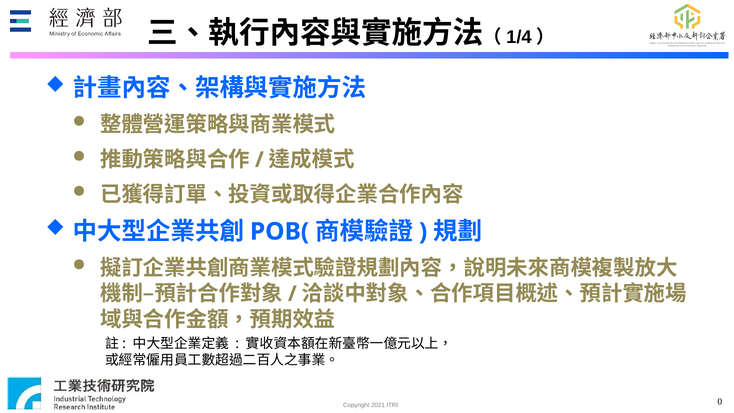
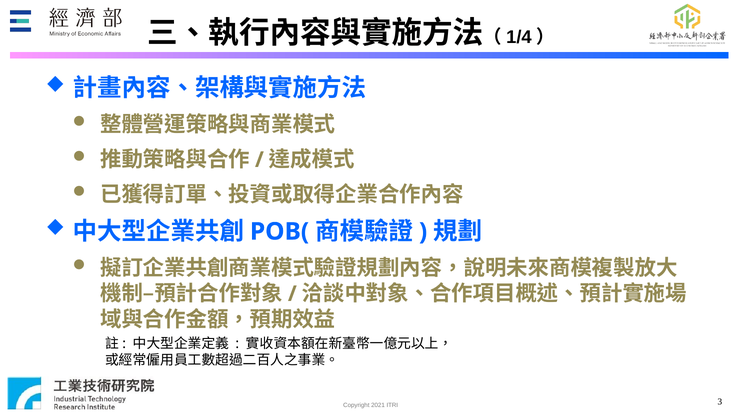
0: 0 -> 3 (720, 402)
